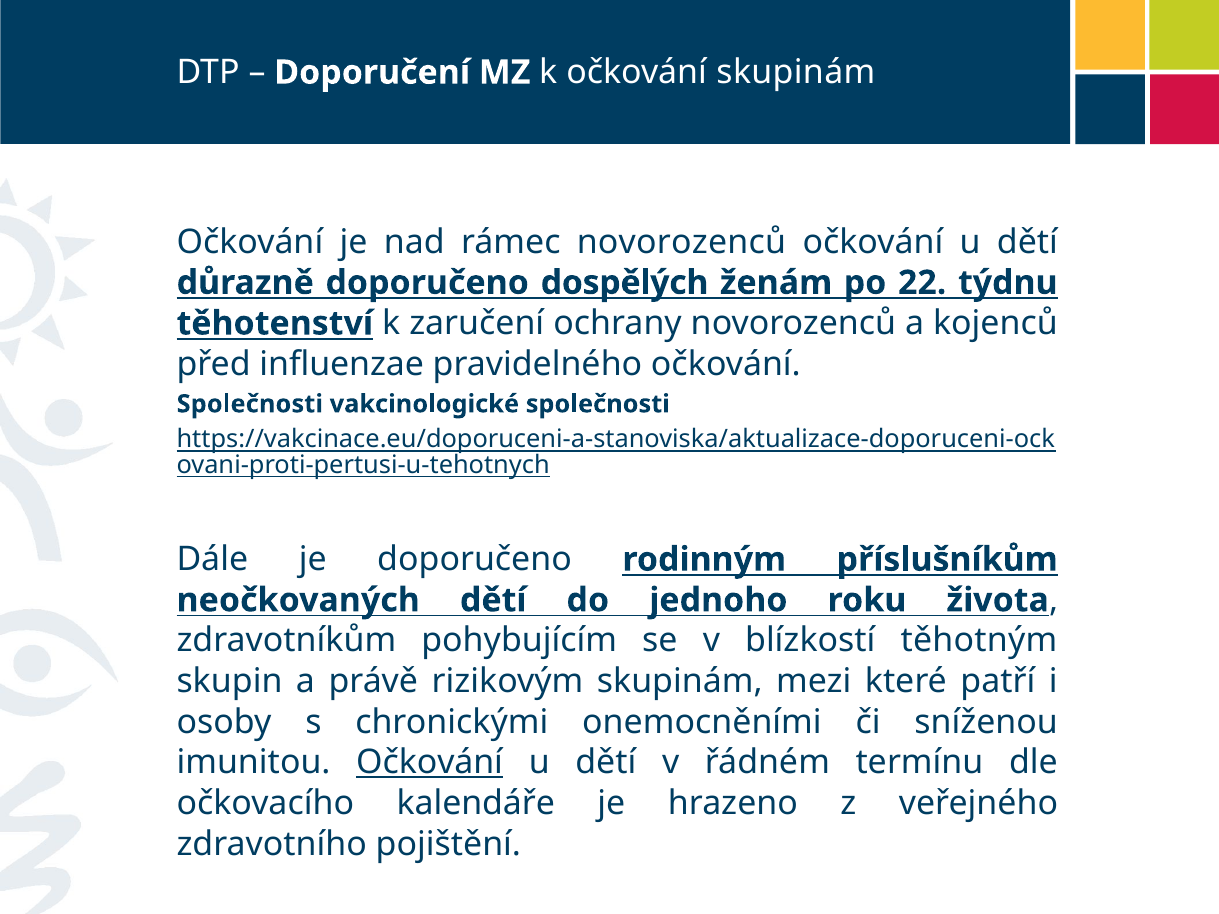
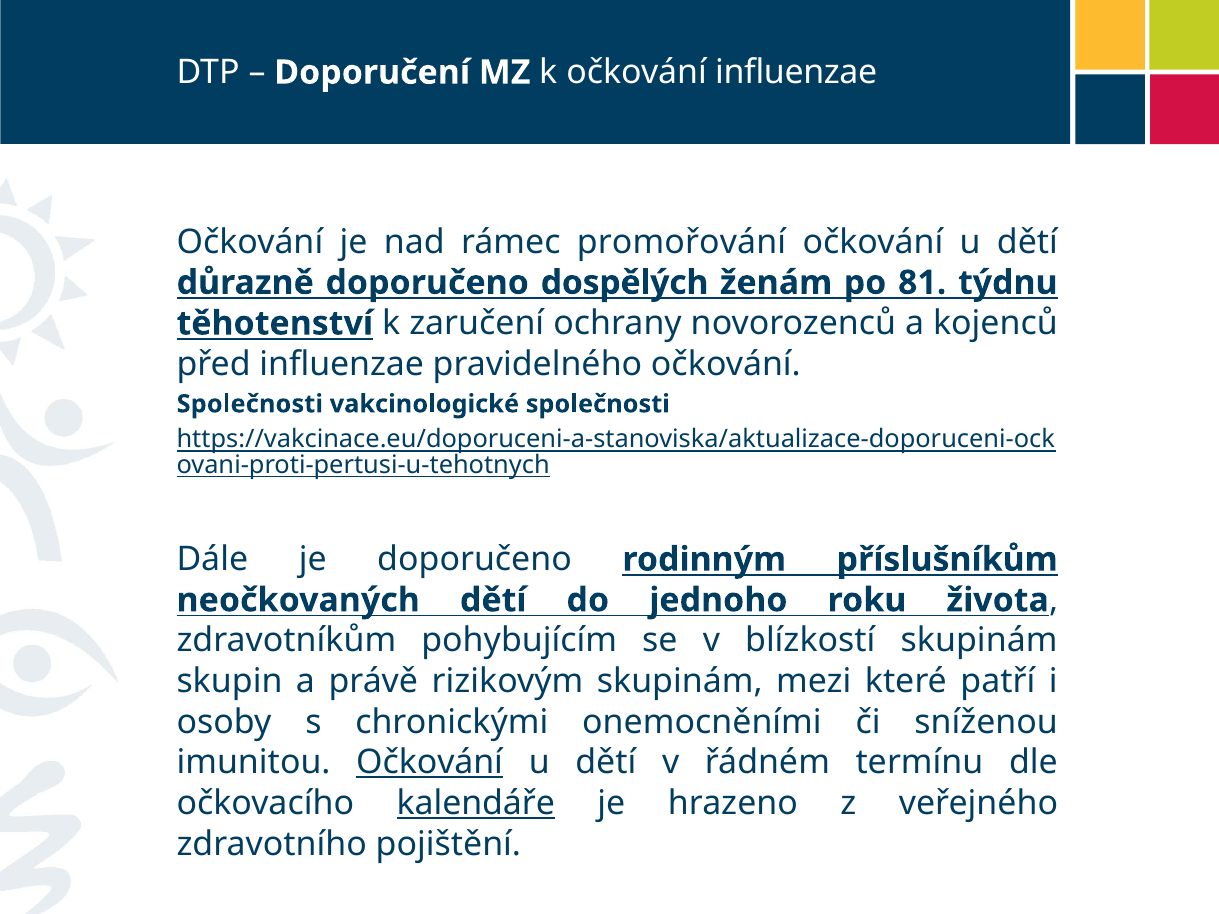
očkování skupinám: skupinám -> influenzae (796, 73)
rámec novorozenců: novorozenců -> promořování (681, 242)
22: 22 -> 81 (922, 283)
blízkostí těhotným: těhotným -> skupinám (979, 641)
kalendáře underline: none -> present (476, 804)
